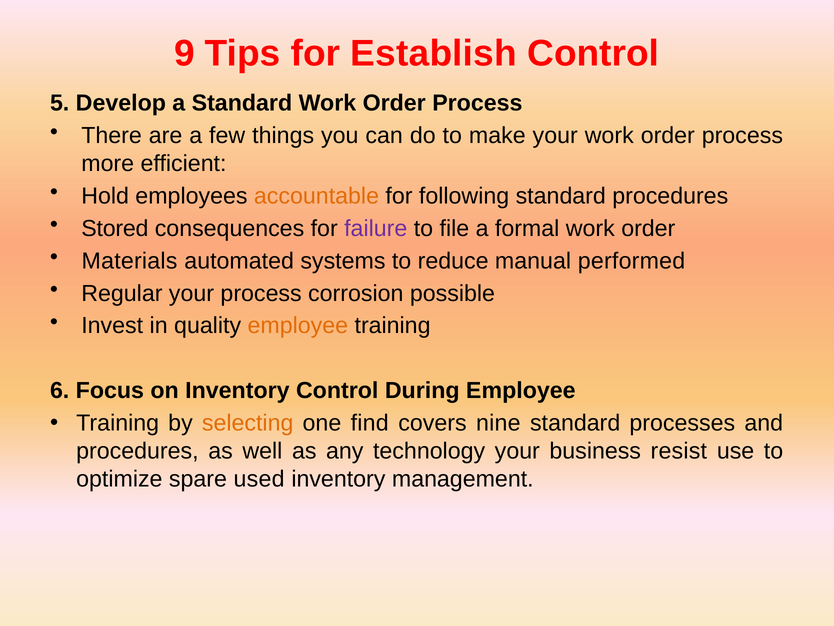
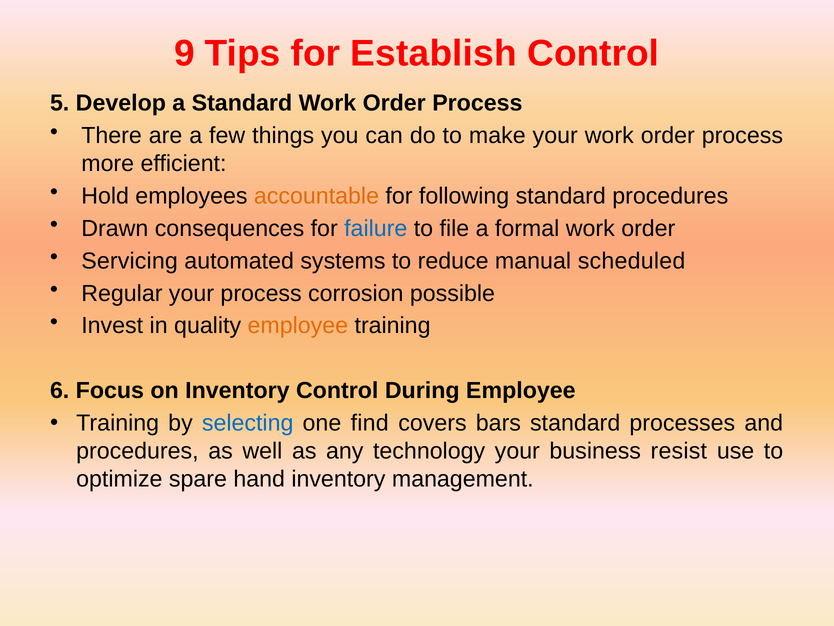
Stored: Stored -> Drawn (115, 228)
failure colour: purple -> blue (376, 228)
Materials: Materials -> Servicing (130, 261)
performed: performed -> scheduled (632, 261)
selecting colour: orange -> blue (248, 423)
nine: nine -> bars (498, 423)
used: used -> hand (259, 479)
